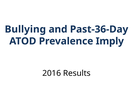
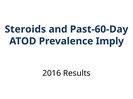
Bullying: Bullying -> Steroids (25, 29)
Past-36-Day: Past-36-Day -> Past-60-Day (99, 29)
